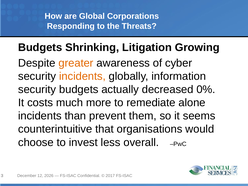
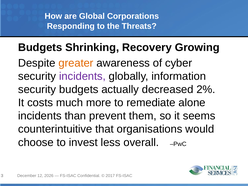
Litigation: Litigation -> Recovery (147, 48)
incidents colour: orange -> purple (82, 76)
0%: 0% -> 2% (206, 89)
